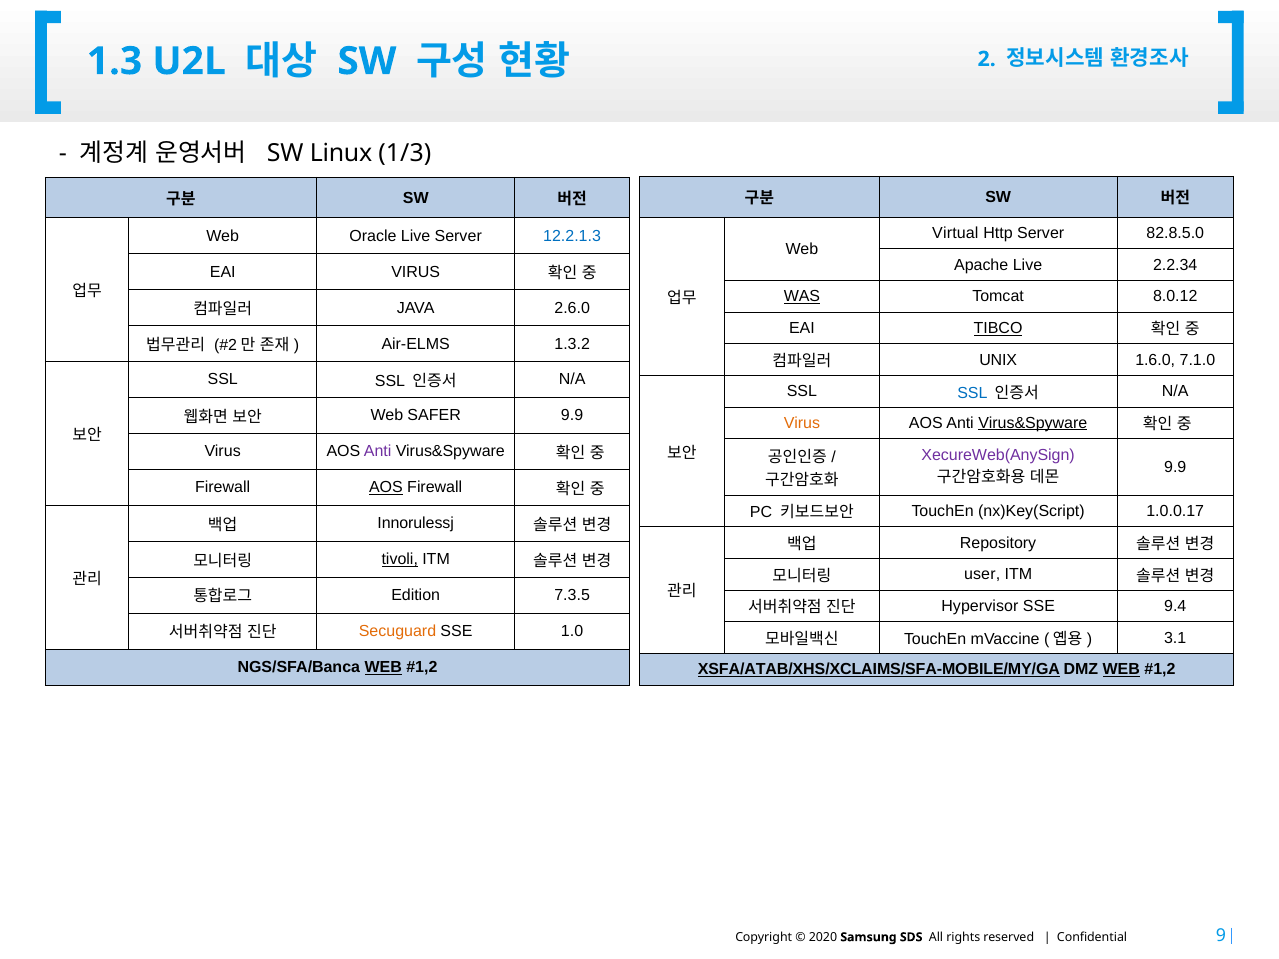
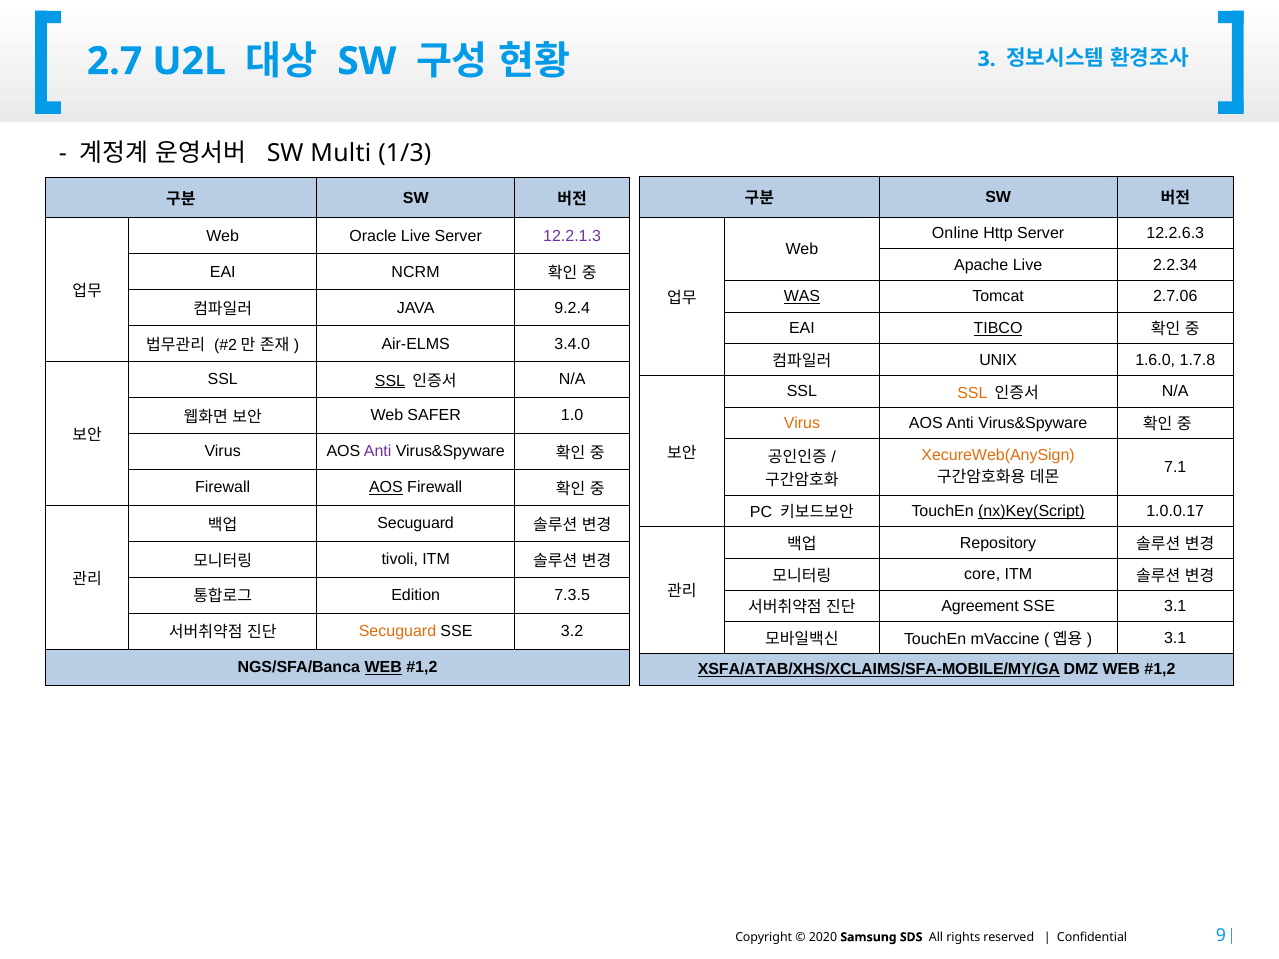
1.3: 1.3 -> 2.7 (114, 61)
2: 2 -> 3 (987, 59)
Linux: Linux -> Multi (341, 153)
Virtual: Virtual -> Online (955, 233)
82.8.5.0: 82.8.5.0 -> 12.2.6.3 (1175, 233)
12.2.1.3 colour: blue -> purple (572, 236)
EAI VIRUS: VIRUS -> NCRM (416, 272)
8.0.12: 8.0.12 -> 2.7.06 (1175, 297)
2.6.0: 2.6.0 -> 9.2.4 (572, 308)
1.3.2: 1.3.2 -> 3.4.0 (572, 344)
7.1.0: 7.1.0 -> 1.7.8 (1197, 360)
SSL underline: none -> present (390, 381)
SSL colour: blue -> orange (972, 393)
SAFER 9.9: 9.9 -> 1.0 (572, 416)
Virus&Spyware underline: present -> none (1033, 423)
XecureWeb(AnySign colour: purple -> orange (998, 456)
9.9: 9.9 -> 7.1 (1175, 467)
nx)Key(Script underline: none -> present (1031, 511)
Innorulessj: Innorulessj -> Secuguard (416, 524)
tivoli underline: present -> none (400, 560)
user: user -> core (982, 575)
Hypervisor: Hypervisor -> Agreement (980, 606)
SSE 9.4: 9.4 -> 3.1 (1175, 606)
1.0: 1.0 -> 3.2 (572, 631)
WEB underline: present -> none (1121, 670)
